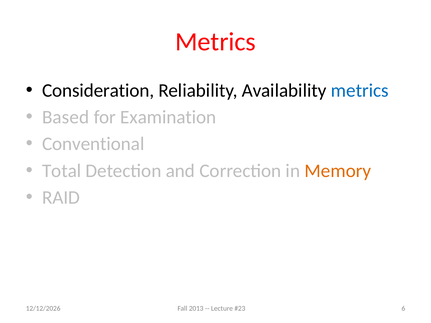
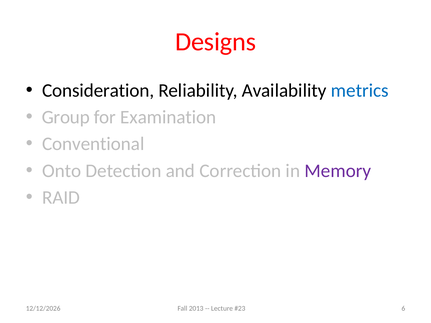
Metrics: Metrics -> Designs (216, 42)
Based: Based -> Group (66, 117)
Total: Total -> Onto (62, 171)
Memory colour: orange -> purple (338, 171)
